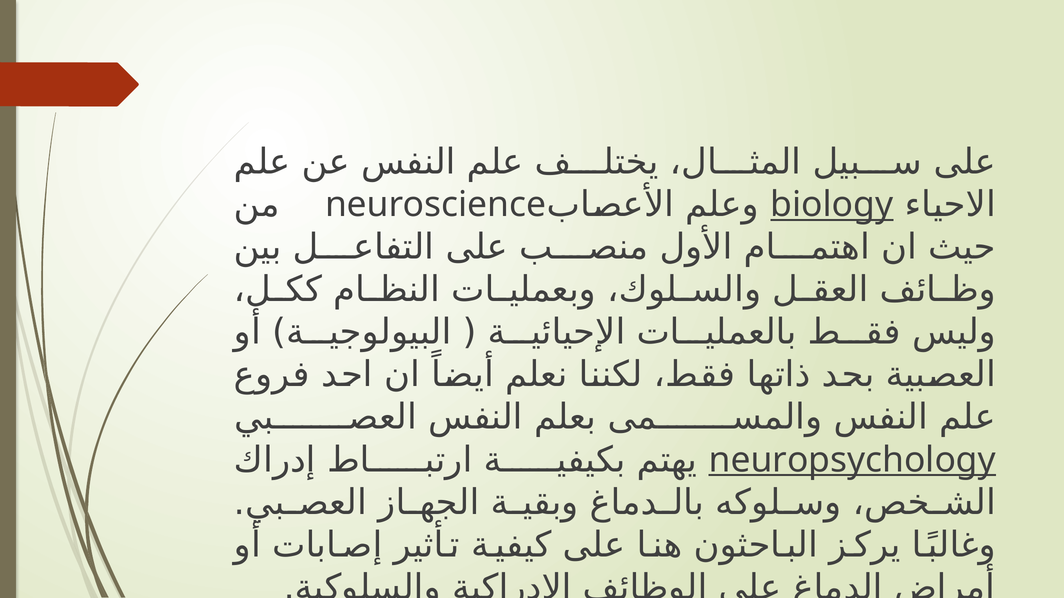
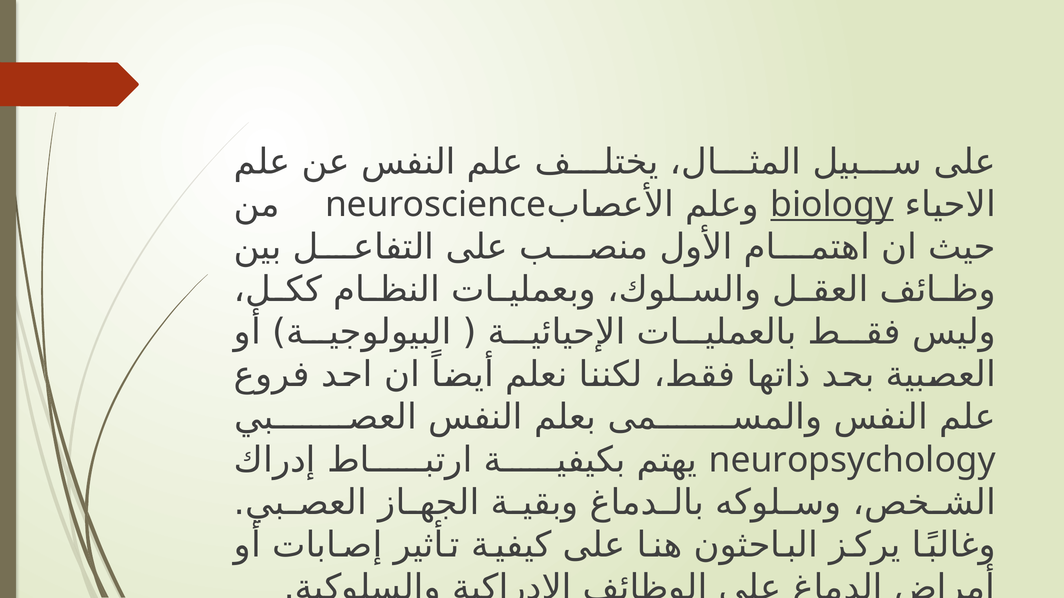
neuropsychology underline: present -> none (852, 460)
